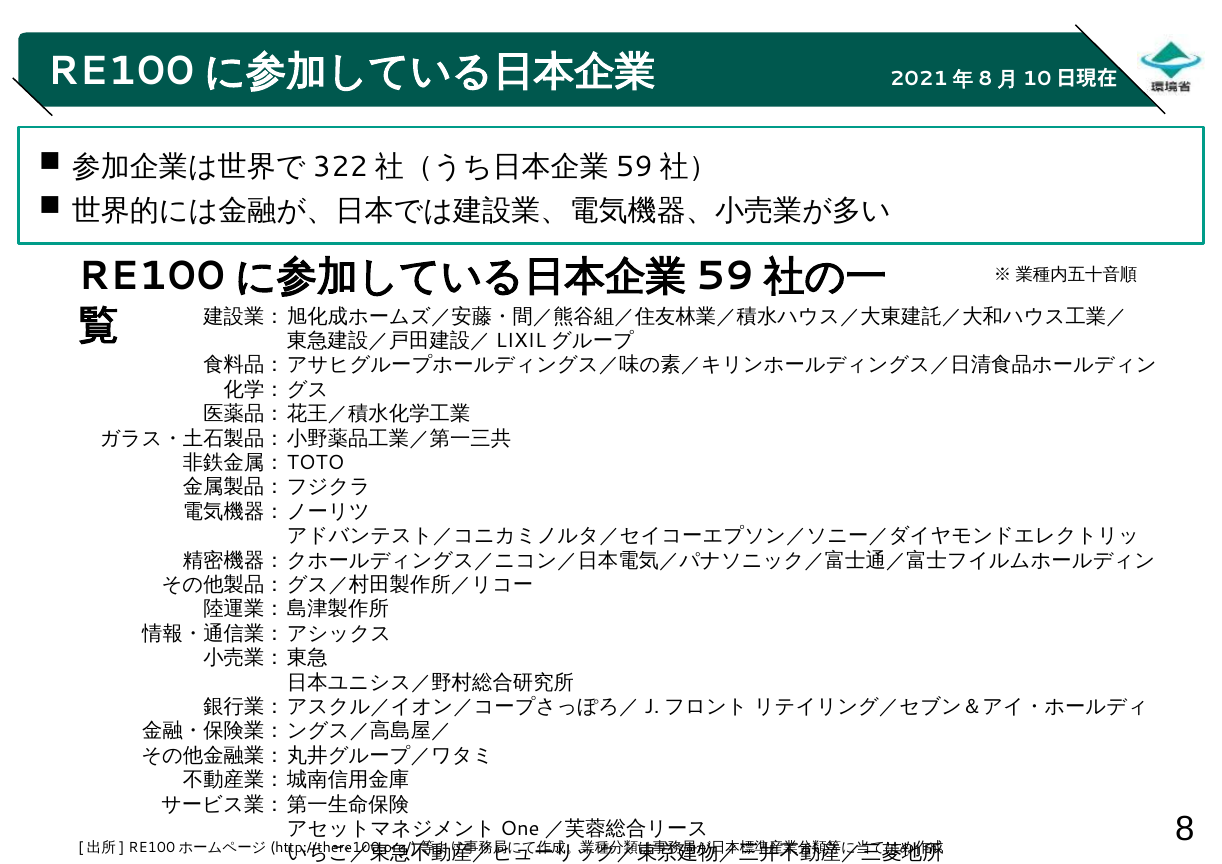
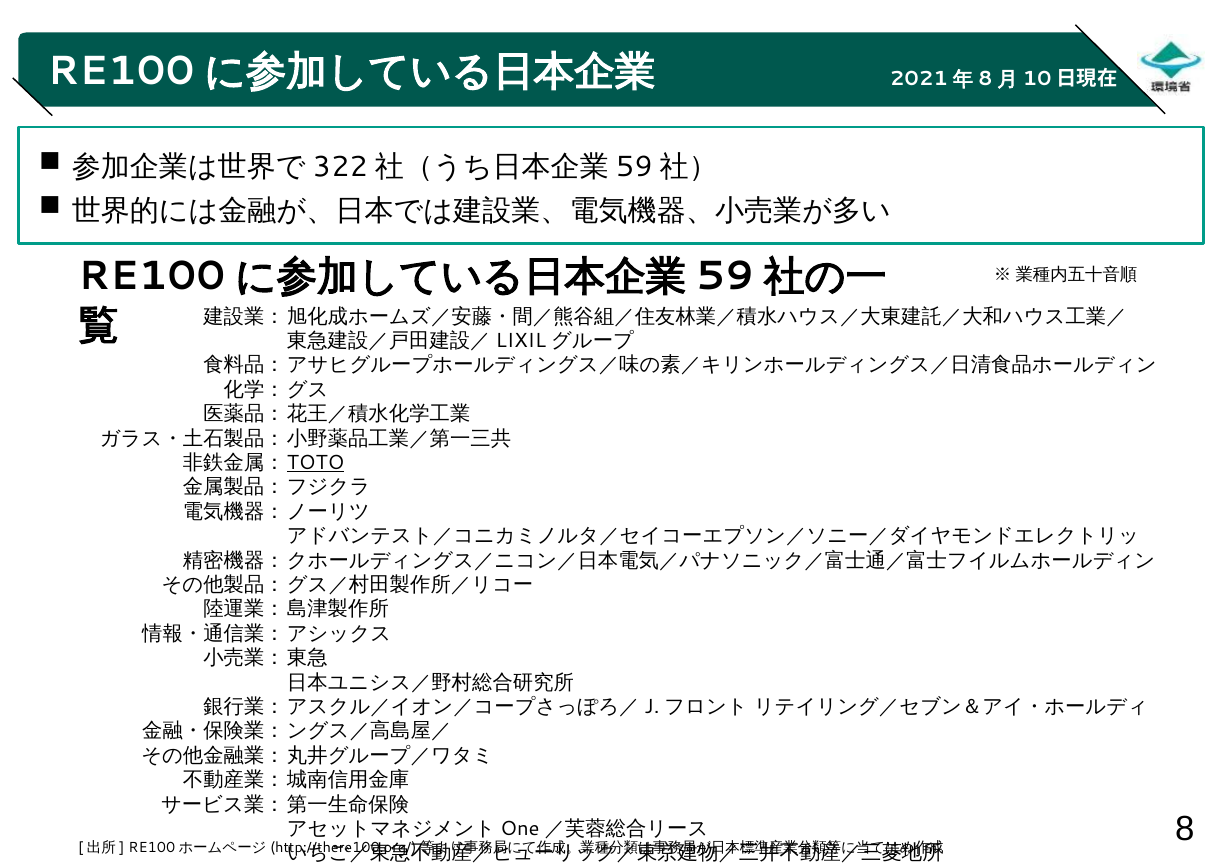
TOTO underline: none -> present (316, 463)
